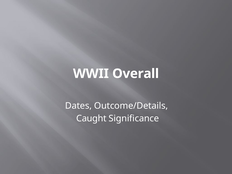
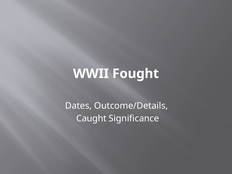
Overall: Overall -> Fought (136, 74)
